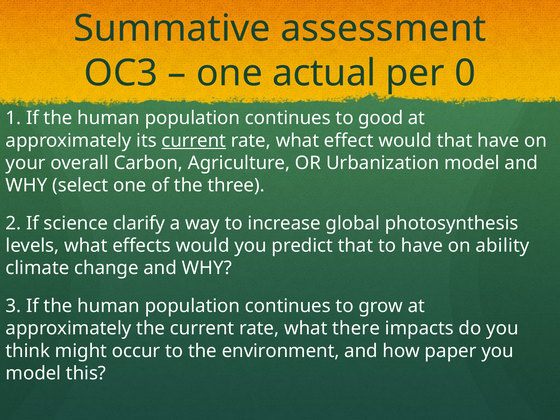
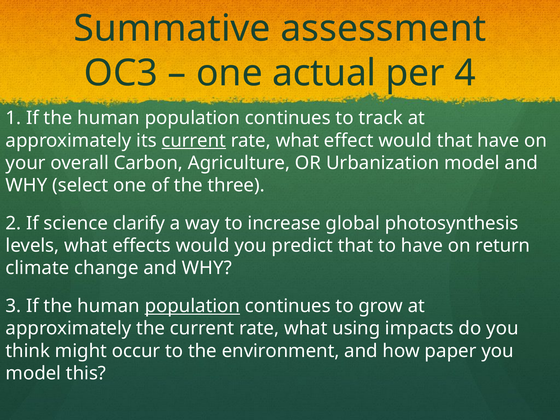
0: 0 -> 4 (465, 73)
good: good -> track (381, 118)
ability: ability -> return (503, 246)
population underline: none -> present (192, 306)
there: there -> using (356, 328)
